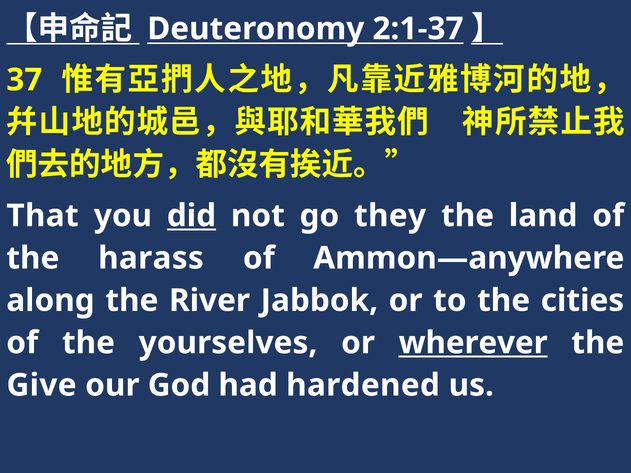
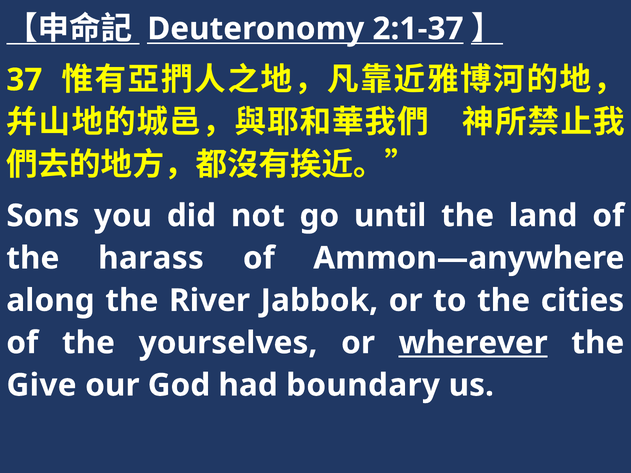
That: That -> Sons (43, 216)
did underline: present -> none (191, 216)
they: they -> until (390, 216)
hardened: hardened -> boundary (363, 385)
